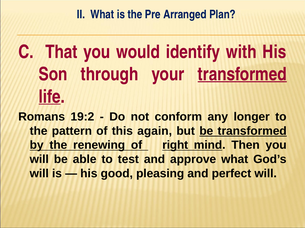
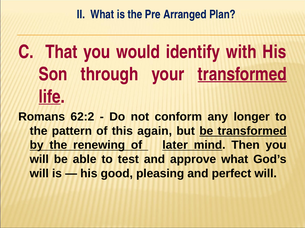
19:2: 19:2 -> 62:2 (82, 117)
right: right -> later (175, 146)
